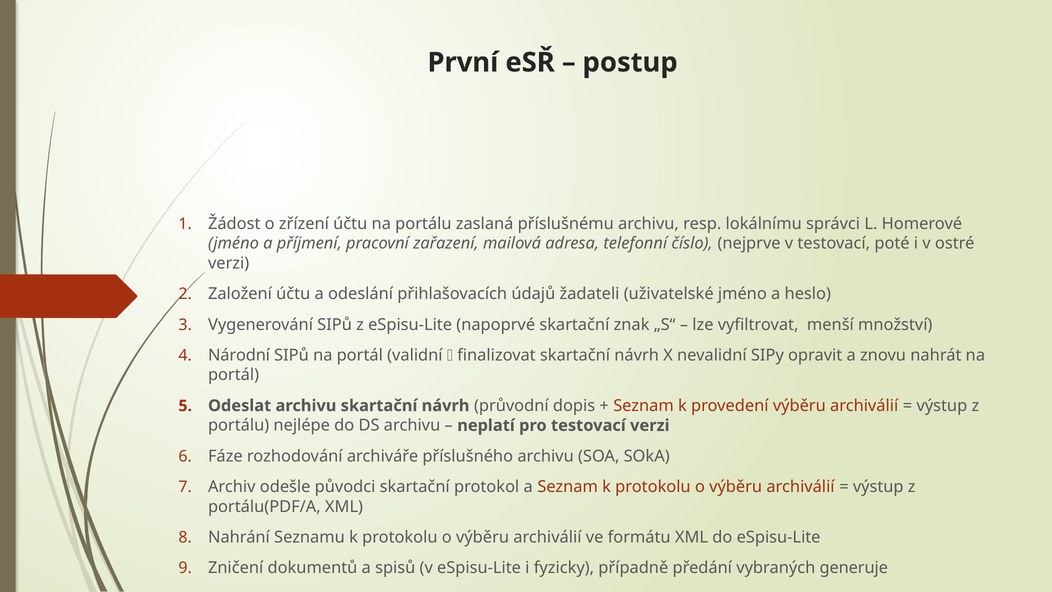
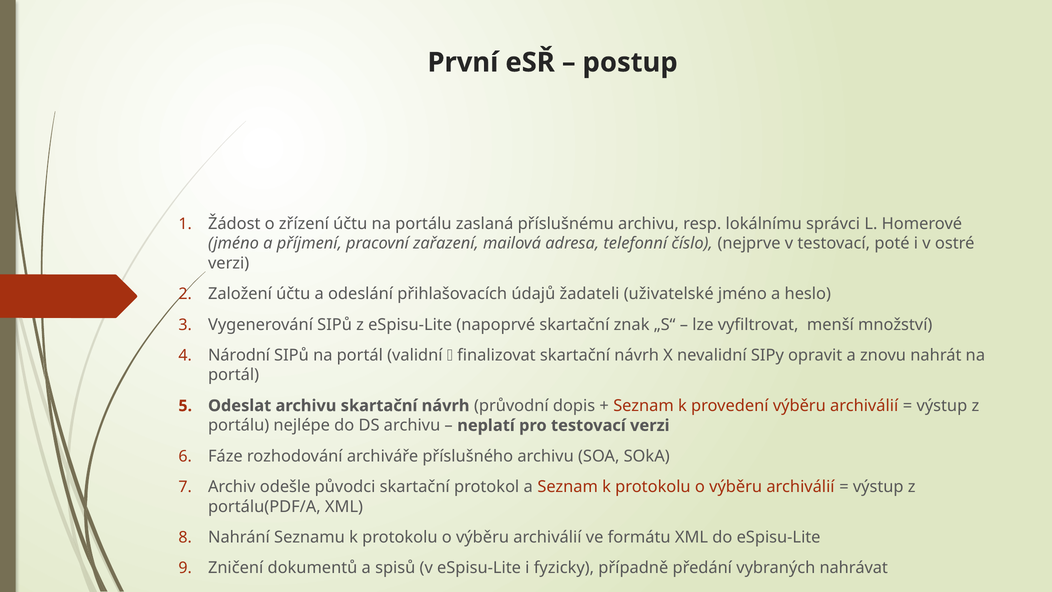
generuje: generuje -> nahrávat (854, 568)
